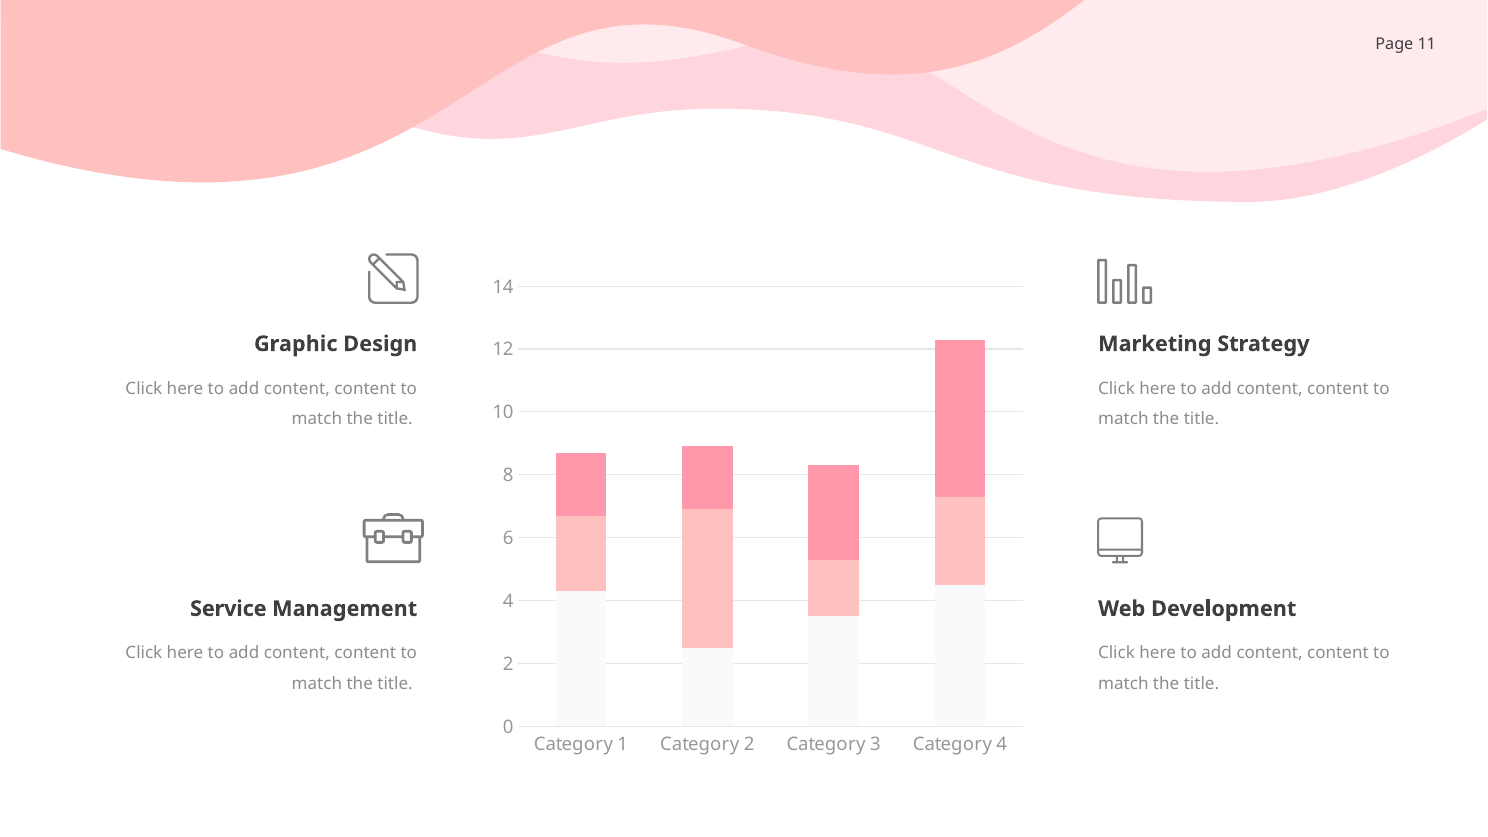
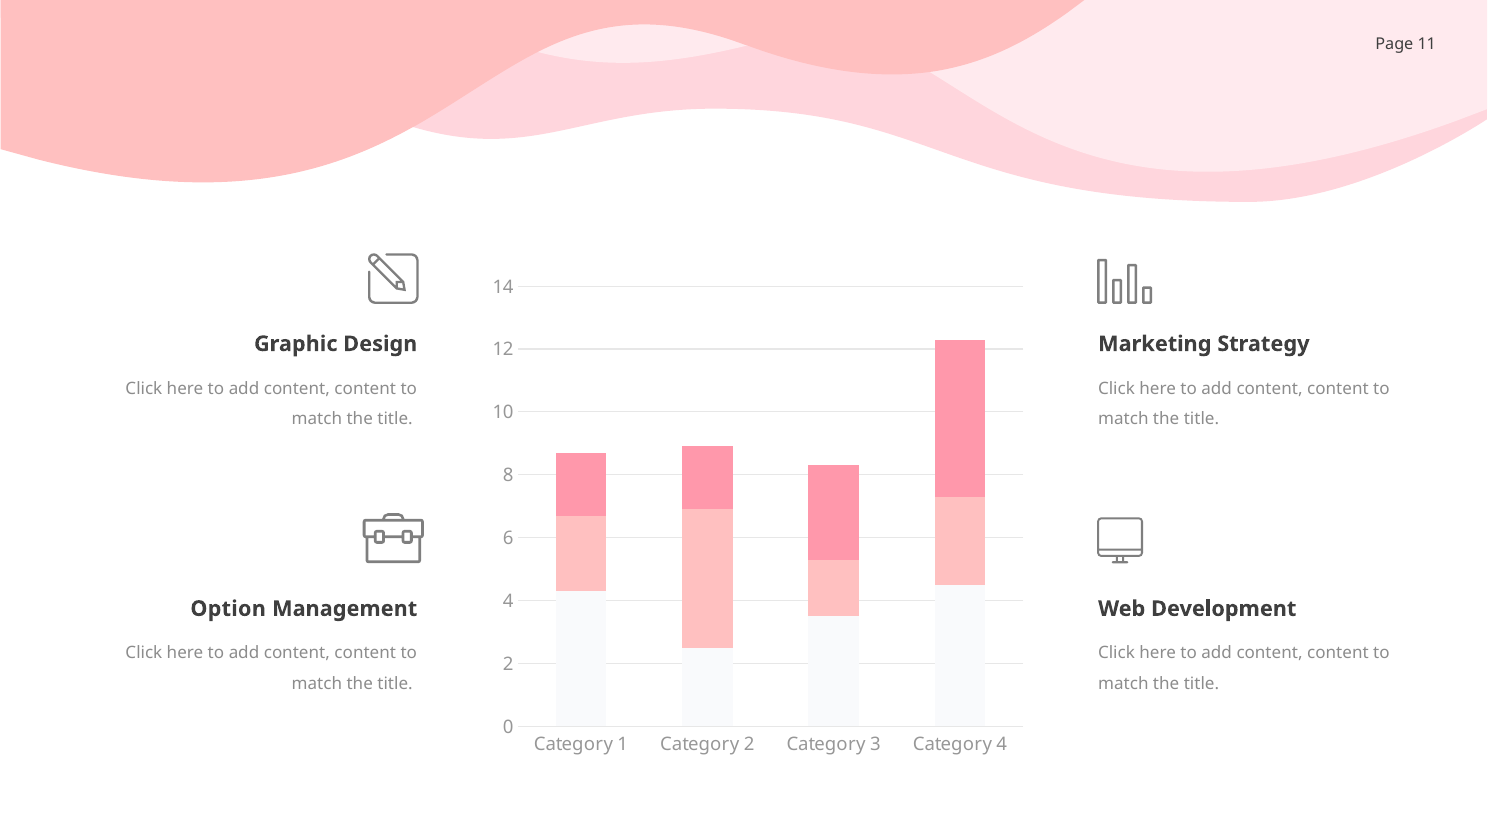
Service: Service -> Option (228, 609)
